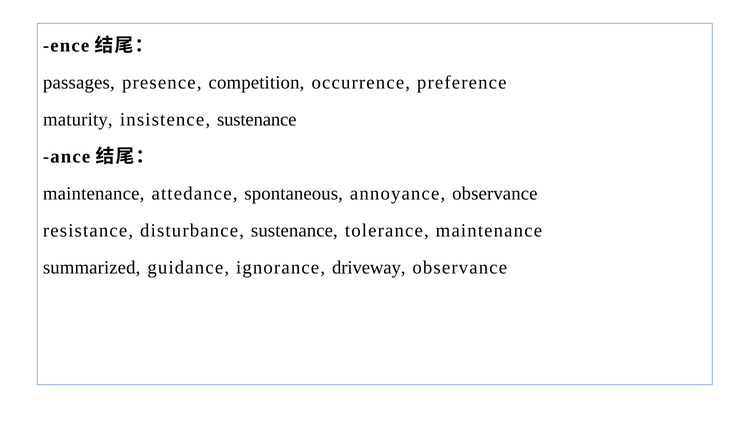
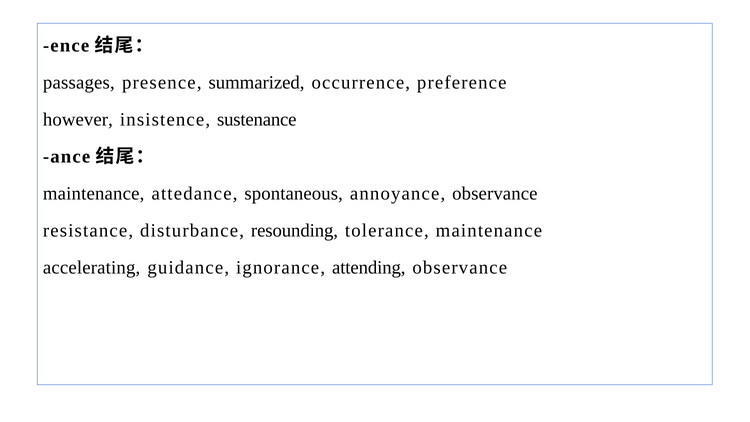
competition: competition -> summarized (257, 82)
maturity: maturity -> however (78, 119)
disturbance sustenance: sustenance -> resounding (294, 231)
summarized: summarized -> accelerating (92, 268)
driveway: driveway -> attending (369, 268)
